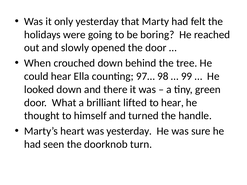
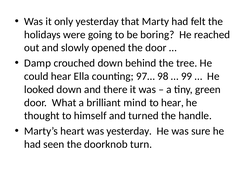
When: When -> Damp (38, 63)
lifted: lifted -> mind (135, 103)
